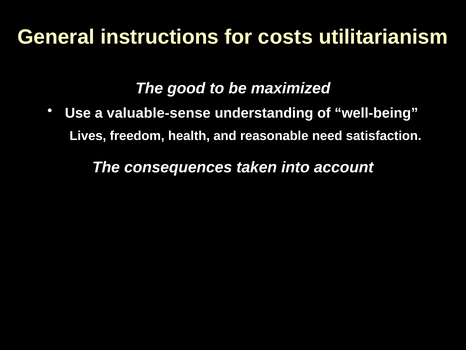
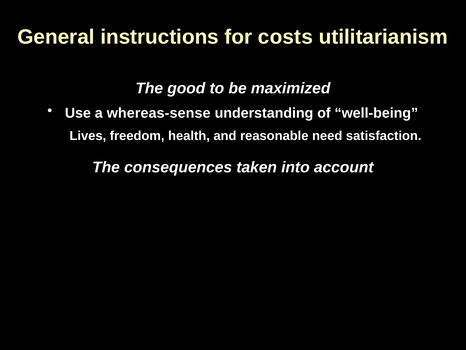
valuable-sense: valuable-sense -> whereas-sense (159, 113)
